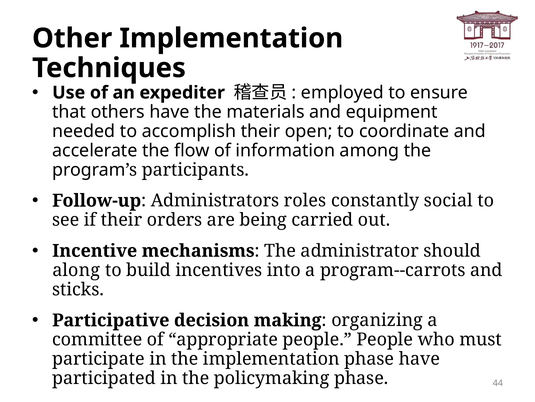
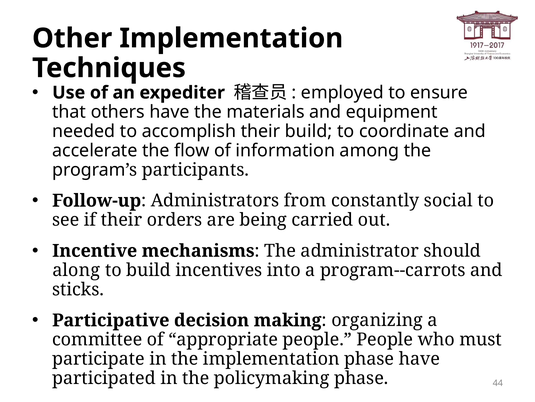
their open: open -> build (309, 131)
roles: roles -> from (305, 200)
